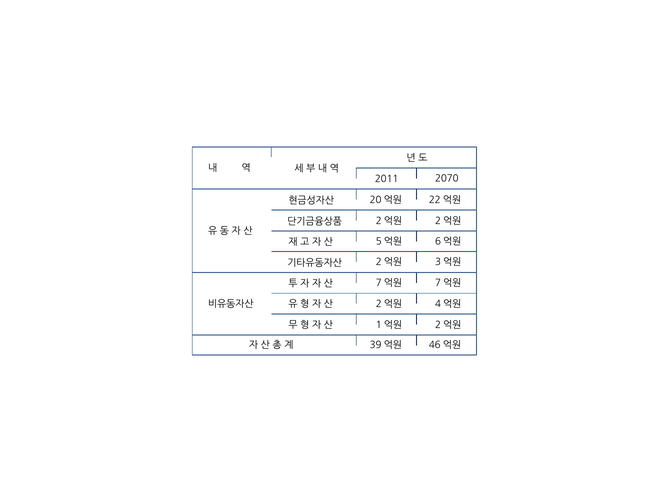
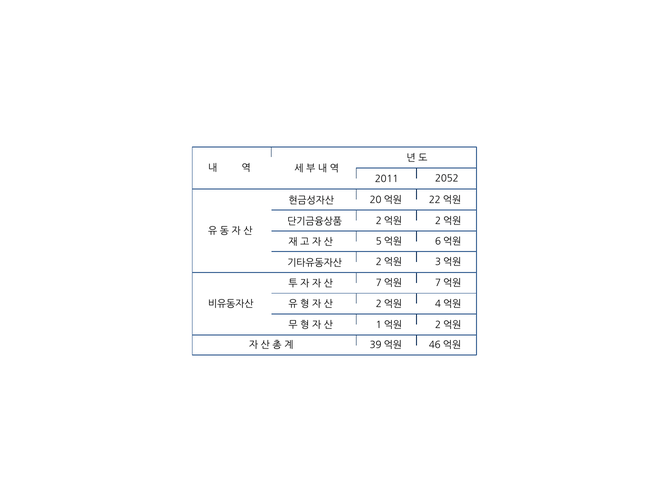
2070: 2070 -> 2052 (447, 178)
